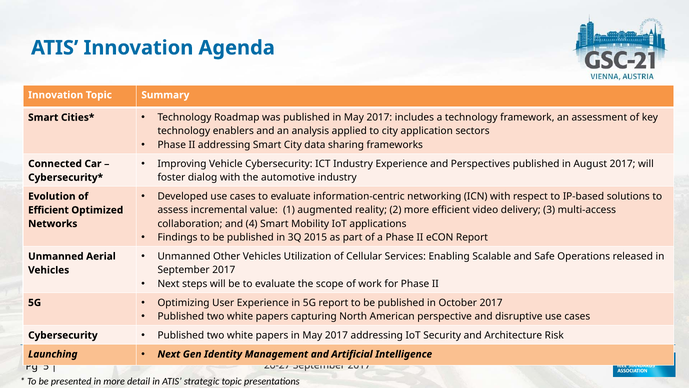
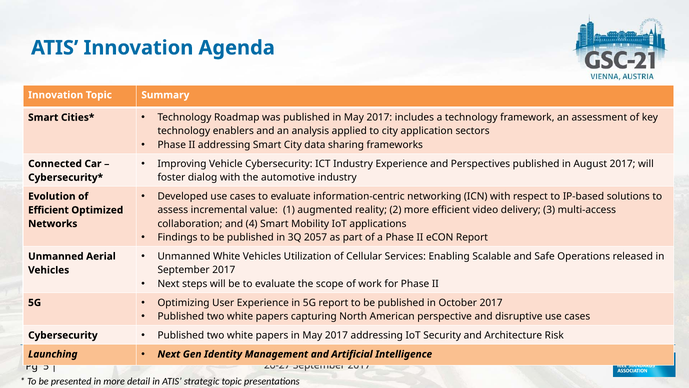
2015: 2015 -> 2057 (316, 237)
Unmanned Other: Other -> White (227, 256)
